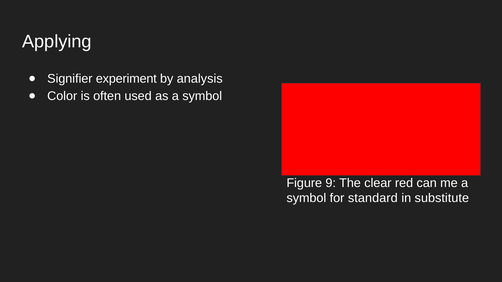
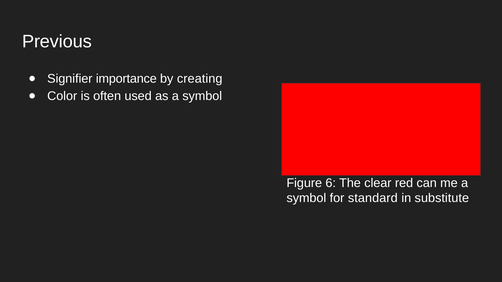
Applying: Applying -> Previous (57, 42)
experiment: experiment -> importance (126, 79)
analysis: analysis -> creating (200, 79)
9: 9 -> 6 (331, 183)
